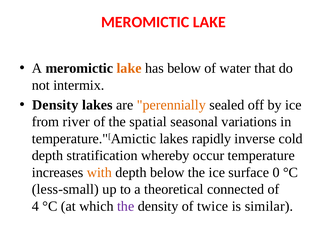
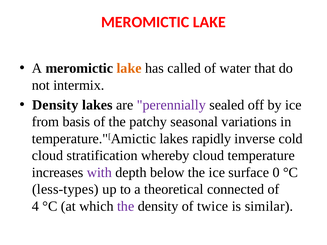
has below: below -> called (184, 68)
perennially colour: orange -> purple (171, 105)
river: river -> basis (76, 122)
spatial: spatial -> patchy (148, 122)
depth: depth -> cloud (48, 156)
whereby occur: occur -> cloud (209, 156)
with colour: orange -> purple (99, 173)
less-small: less-small -> less-types (65, 190)
